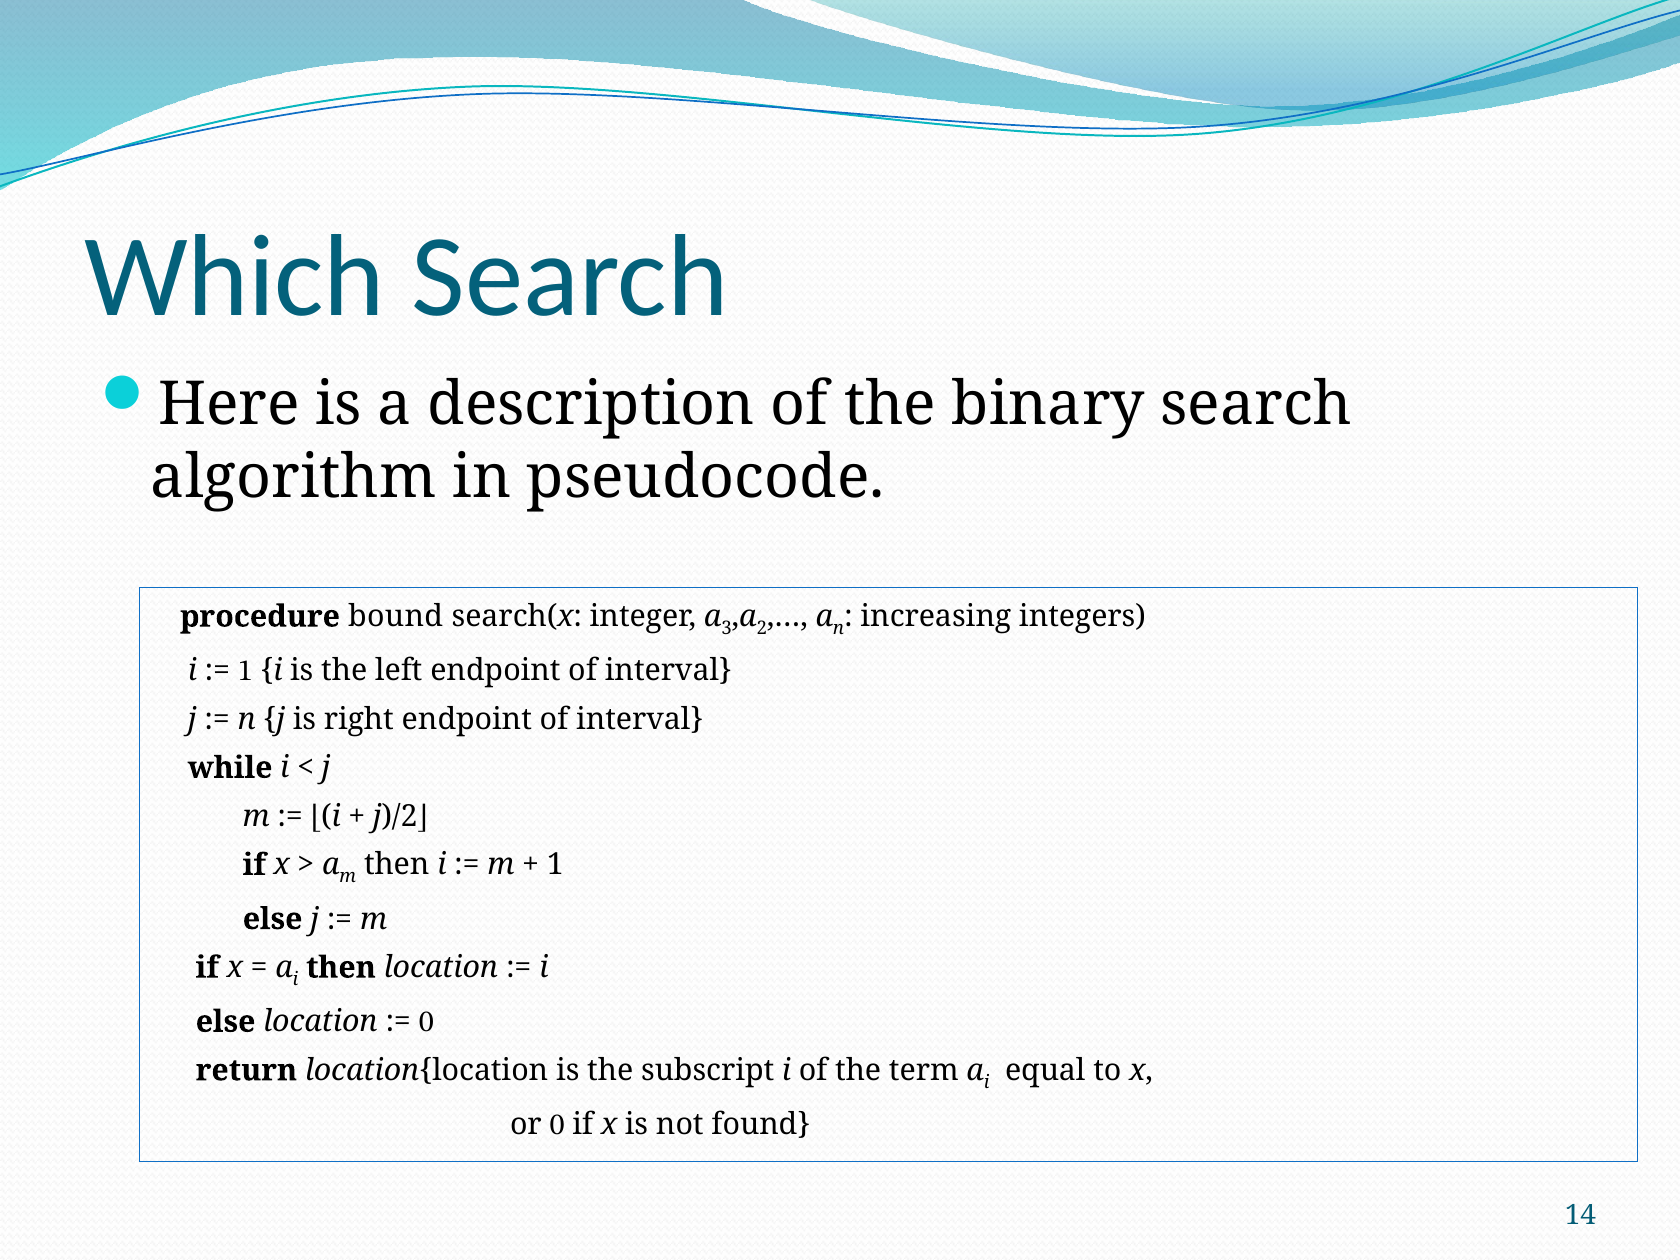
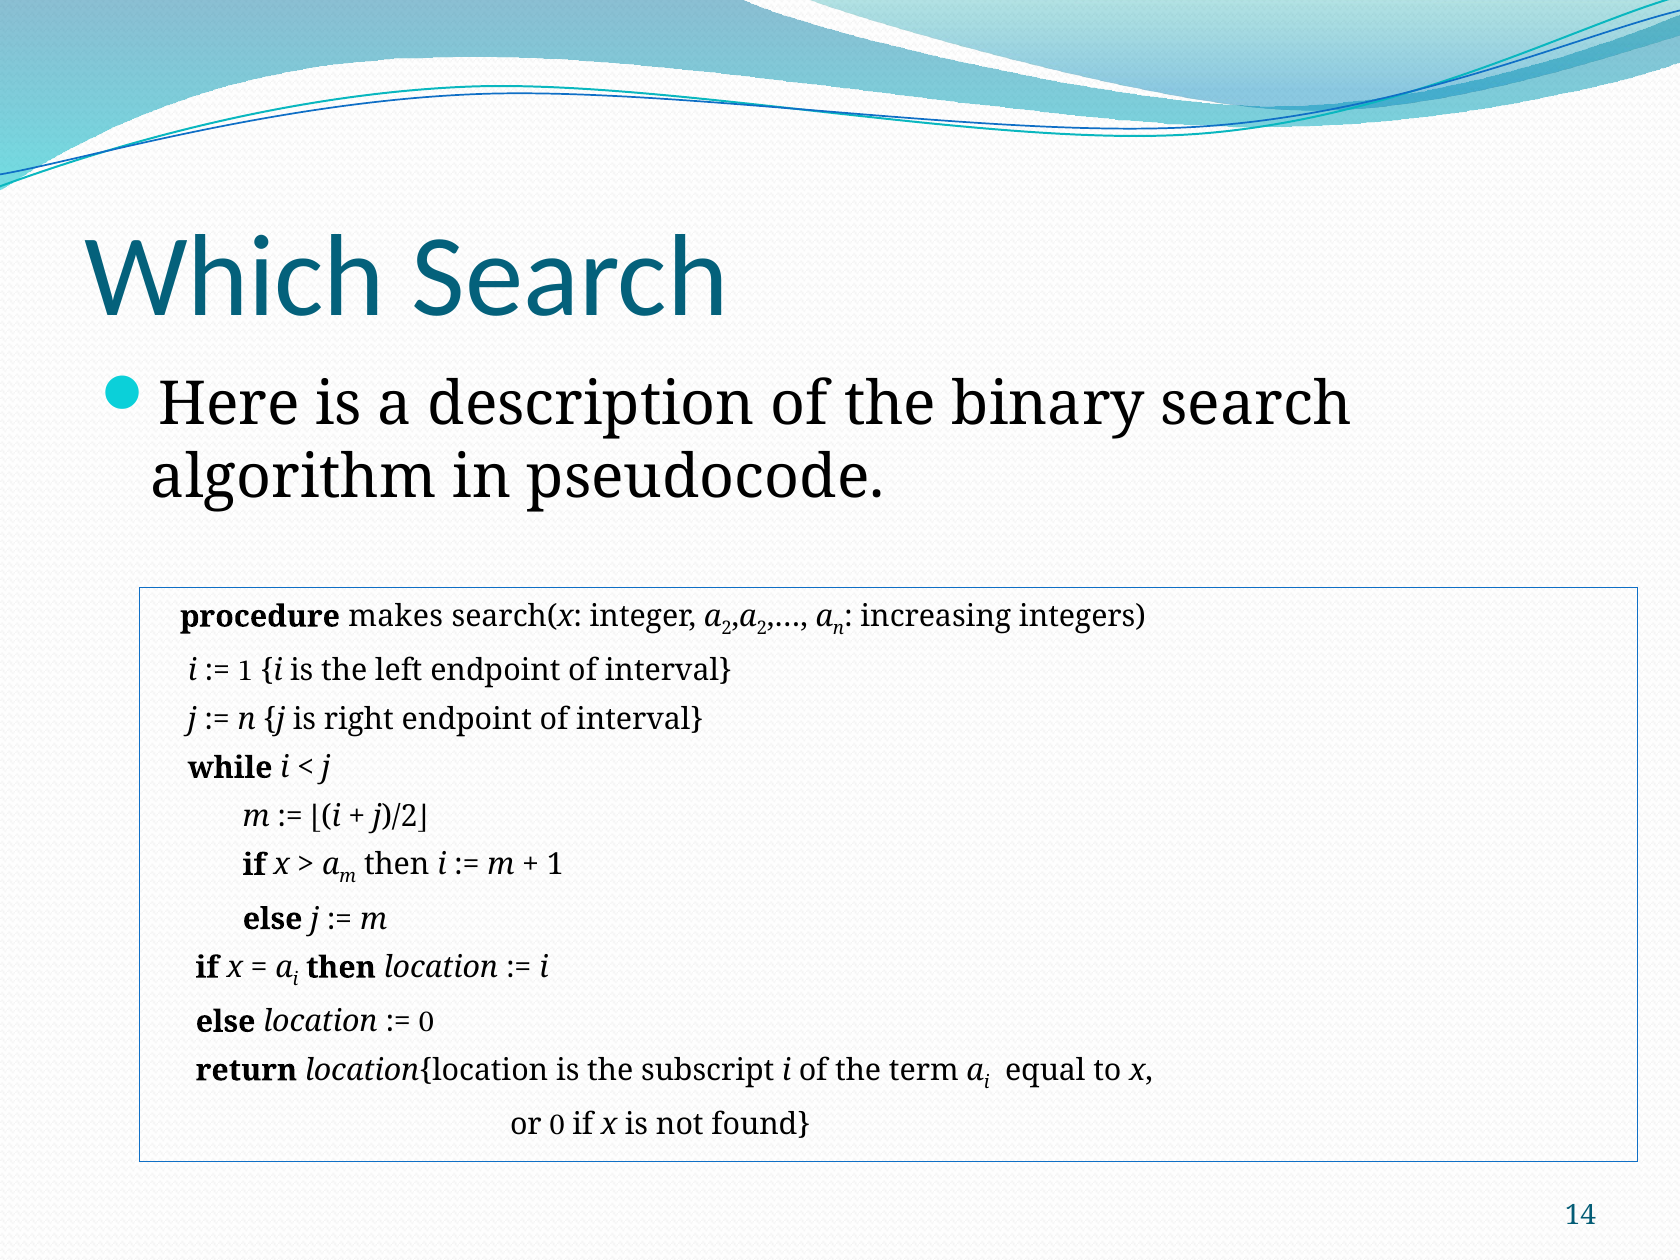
bound: bound -> makes (396, 617)
a 3: 3 -> 2 (726, 628)
